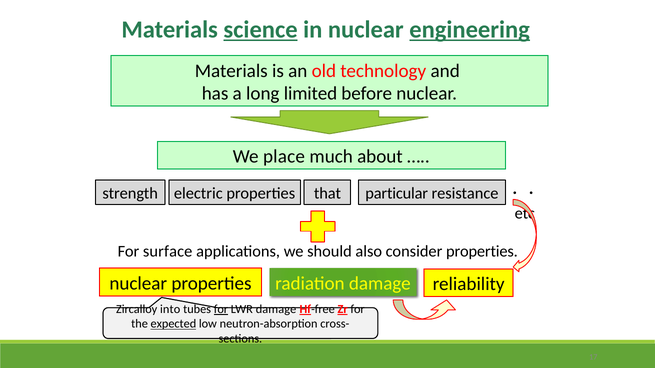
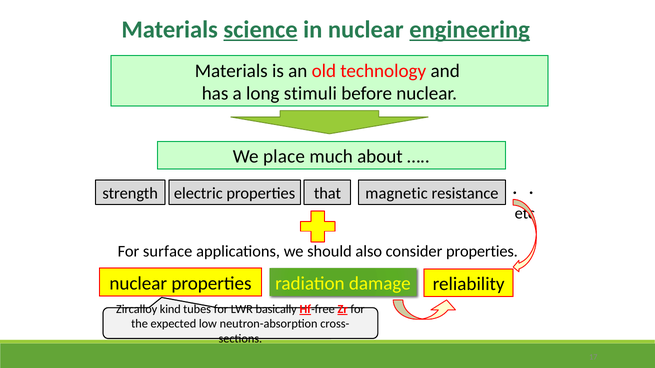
limited: limited -> stimuli (310, 94)
particular: particular -> magnetic (397, 194)
into: into -> kind (170, 310)
for underline: present -> none (221, 310)
LWR damage: damage -> basically (276, 310)
expected underline: present -> none (173, 324)
